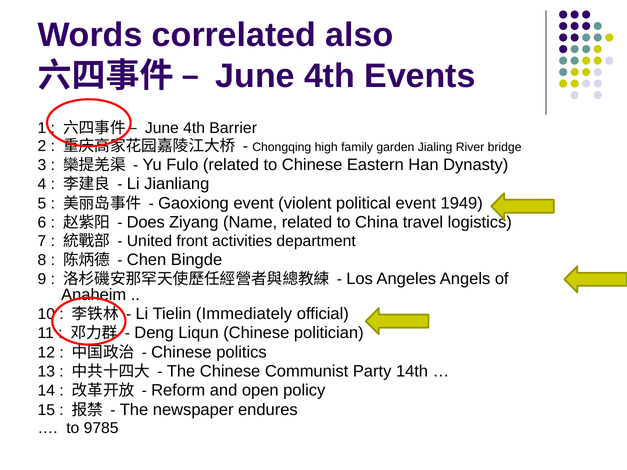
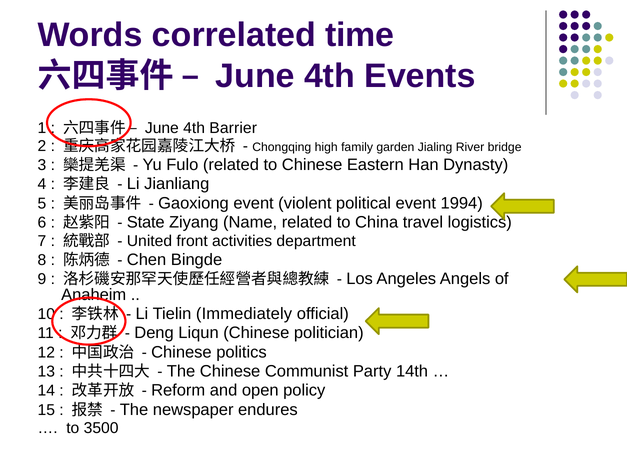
also: also -> time (360, 35)
1949: 1949 -> 1994 (462, 203)
Does: Does -> State (146, 222)
9785: 9785 -> 3500 (101, 429)
